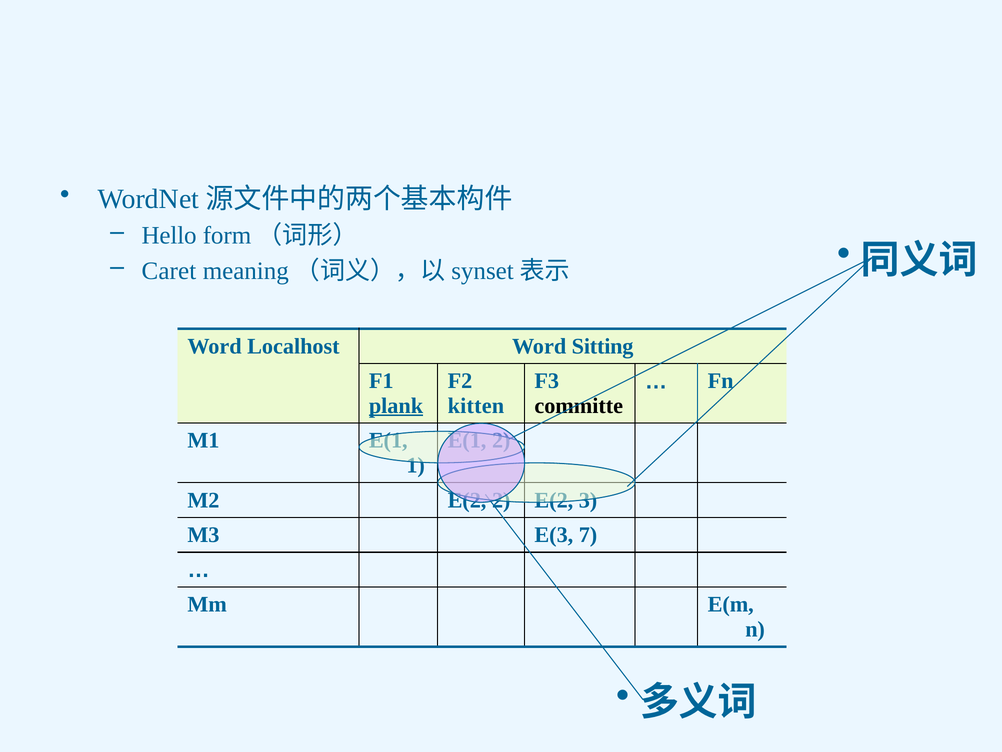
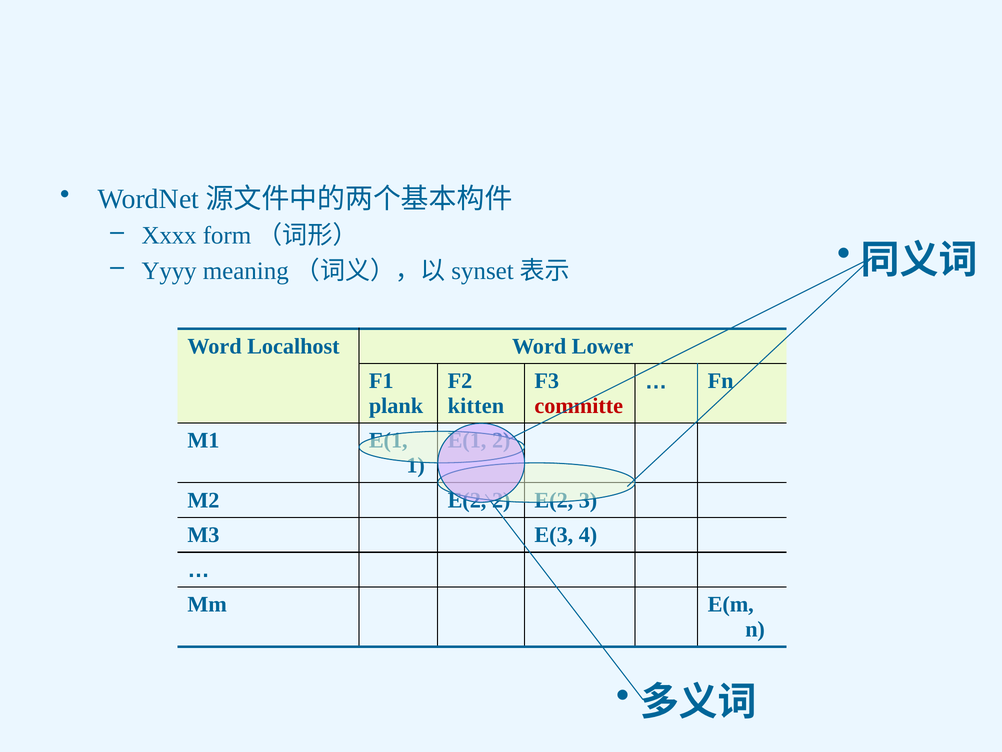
Hello: Hello -> Xxxx (169, 236)
Caret: Caret -> Yyyy (169, 271)
Sitting: Sitting -> Lower (603, 346)
plank underline: present -> none (396, 406)
committe colour: black -> red (579, 406)
7: 7 -> 4 (588, 535)
